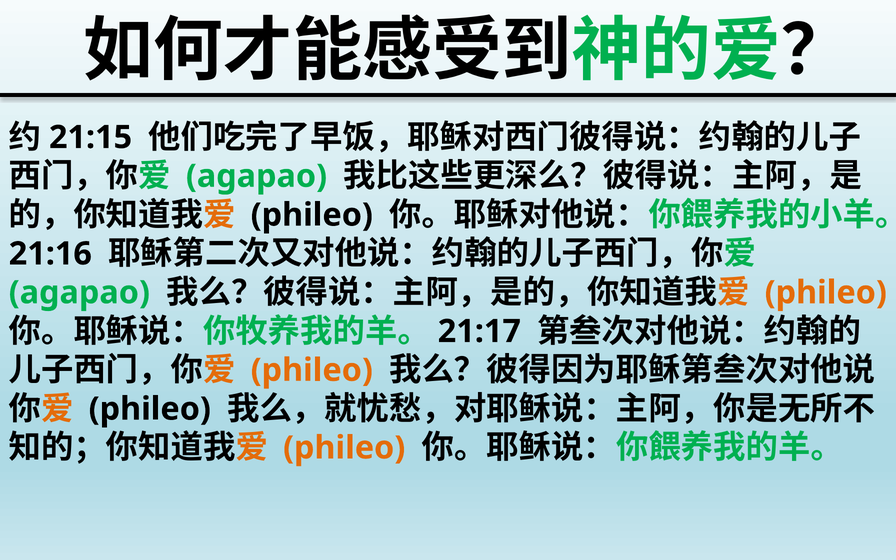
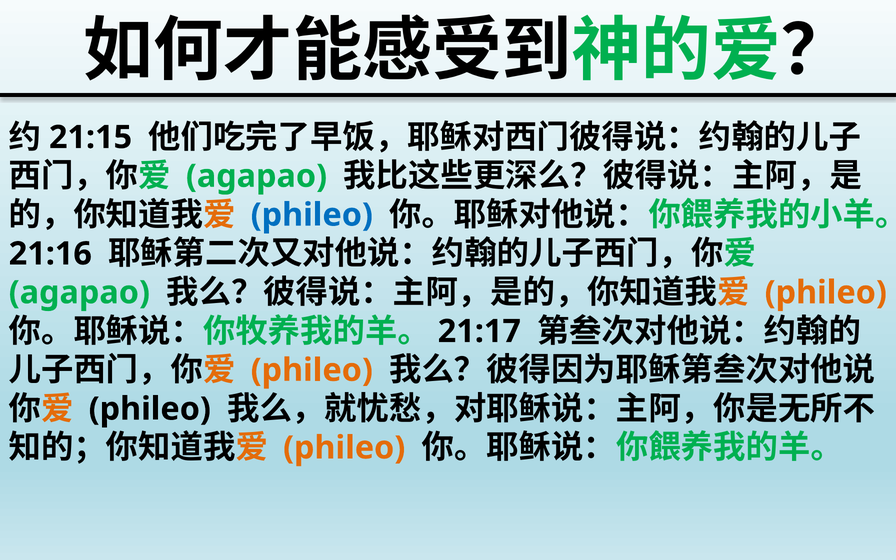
phileo colour: black -> blue (312, 215)
